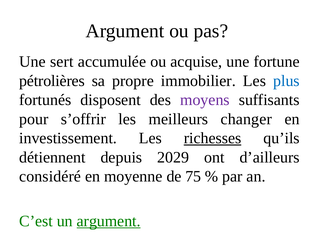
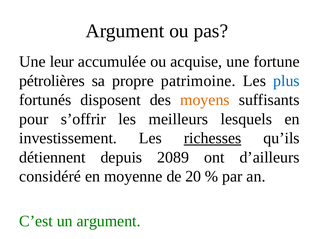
sert: sert -> leur (62, 62)
immobilier: immobilier -> patrimoine (198, 81)
moyens colour: purple -> orange (205, 100)
changer: changer -> lesquels (246, 119)
2029: 2029 -> 2089 (173, 157)
75: 75 -> 20 (193, 177)
argument underline: present -> none (109, 221)
